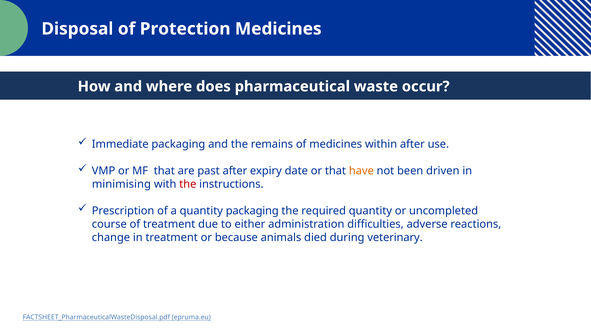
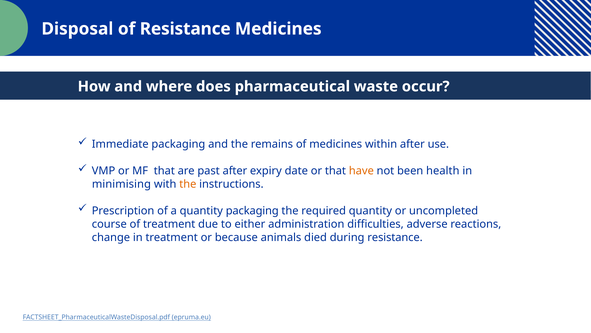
of Protection: Protection -> Resistance (185, 29)
driven: driven -> health (443, 171)
the colour: red -> orange (188, 184)
during veterinary: veterinary -> resistance (395, 237)
